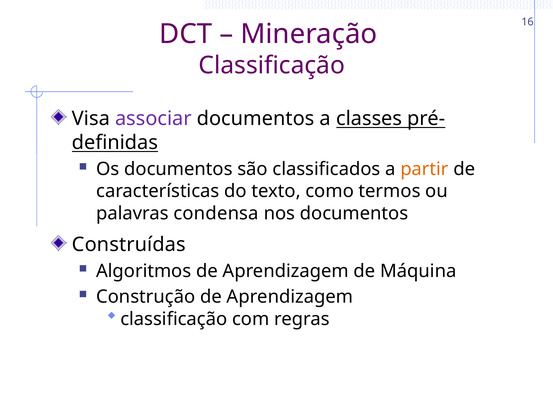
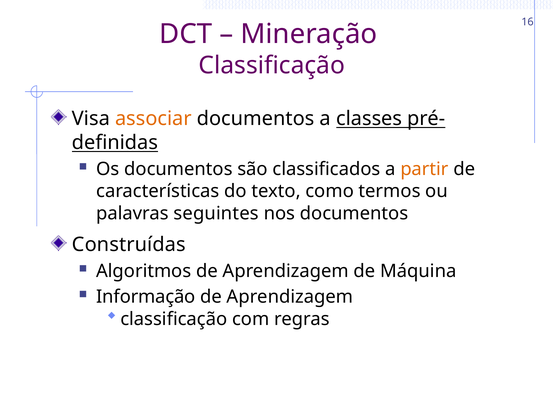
associar colour: purple -> orange (153, 118)
condensa: condensa -> seguintes (216, 213)
Construção: Construção -> Informação (146, 297)
